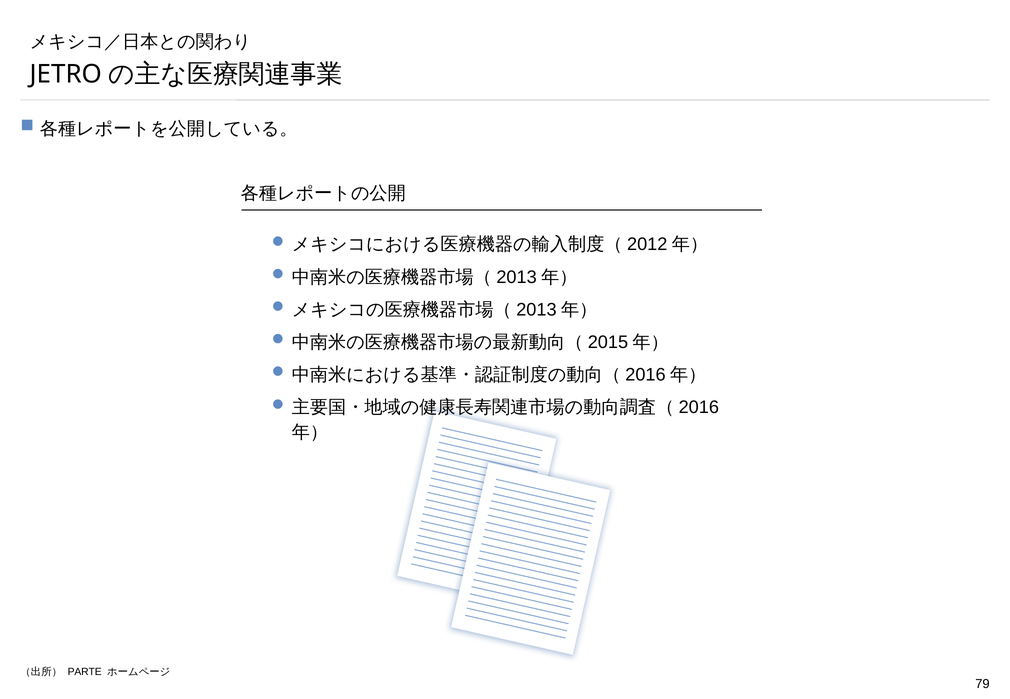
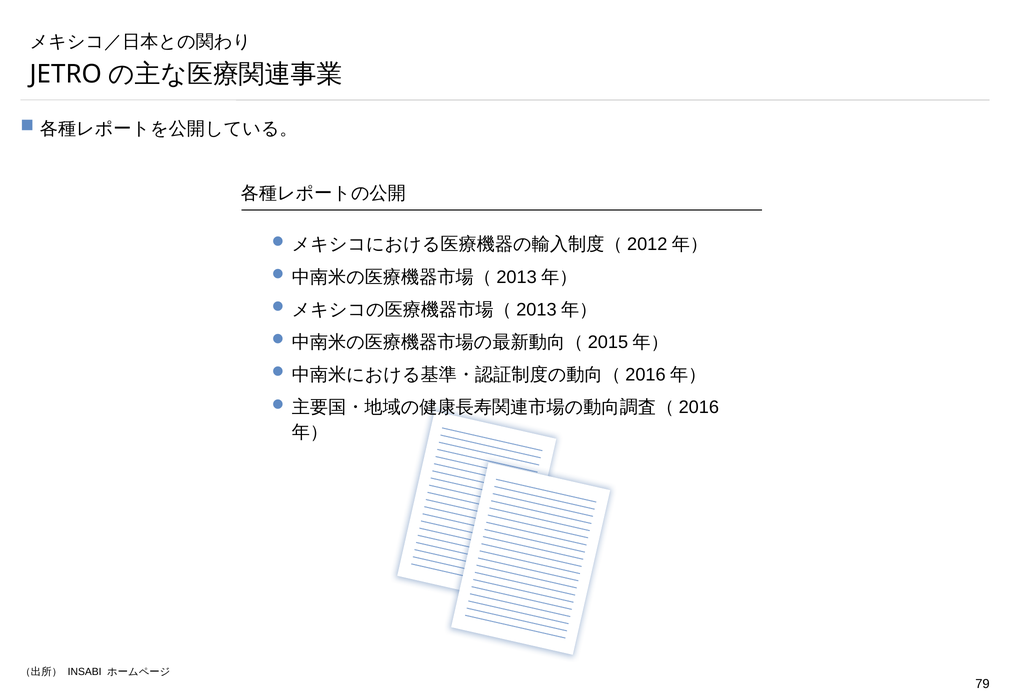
PARTE: PARTE -> INSABI (85, 672)
